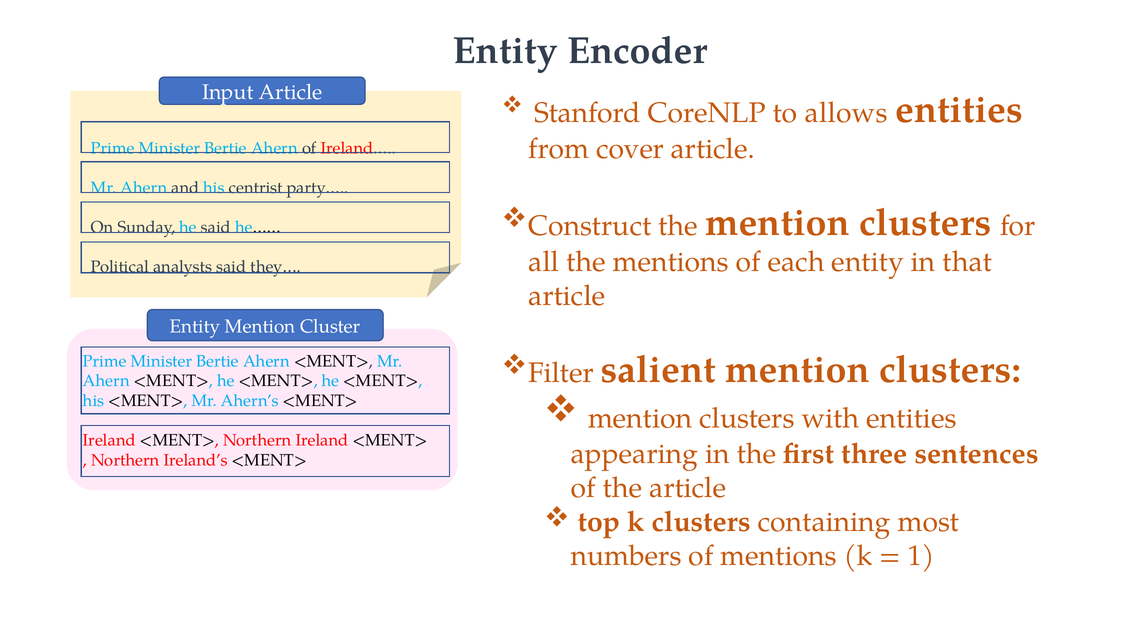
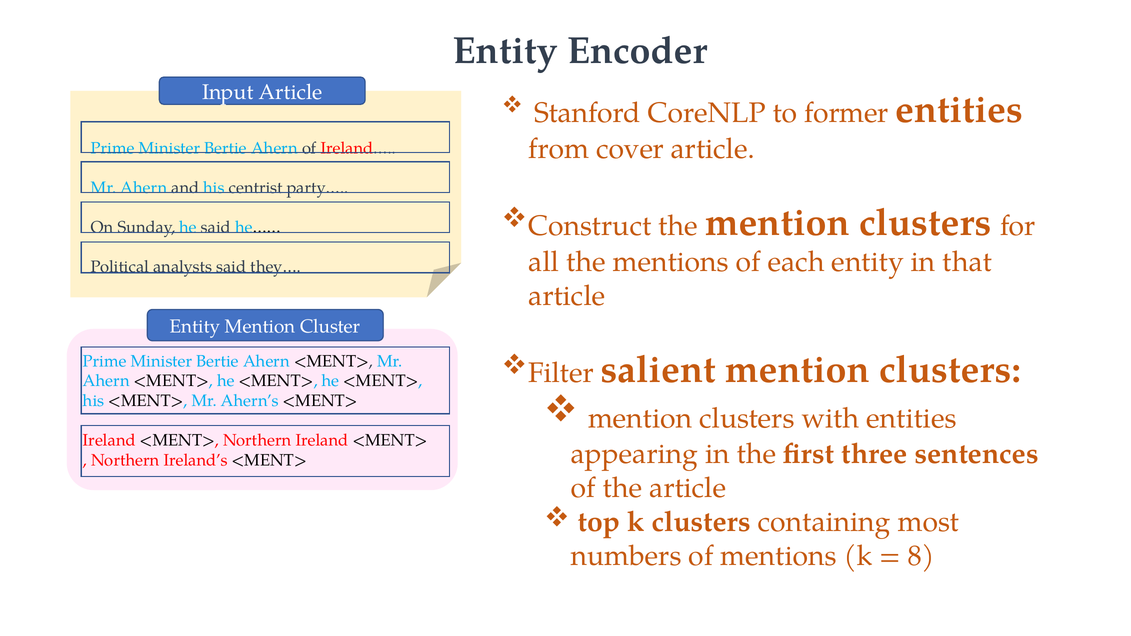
allows: allows -> former (846, 113)
1: 1 -> 8 (921, 556)
